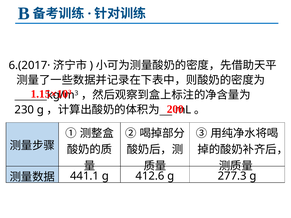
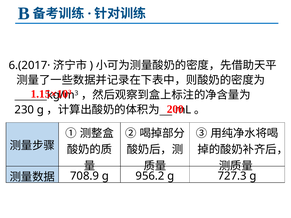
441.1: 441.1 -> 708.9 (85, 176)
412.6: 412.6 -> 956.2 (150, 176)
277.3: 277.3 -> 727.3 (232, 176)
